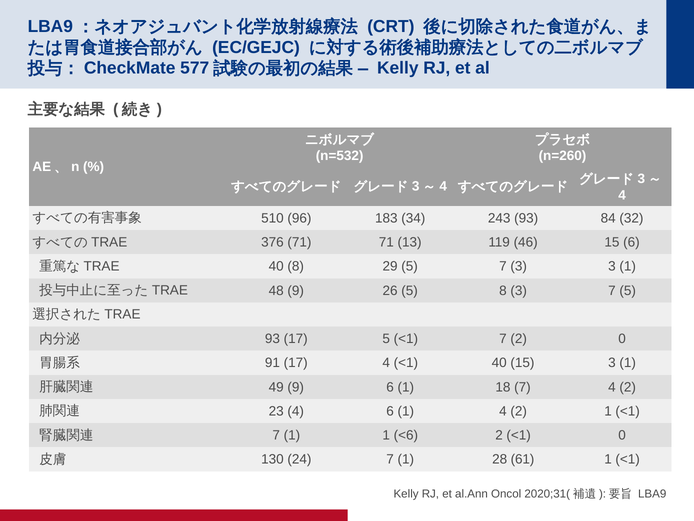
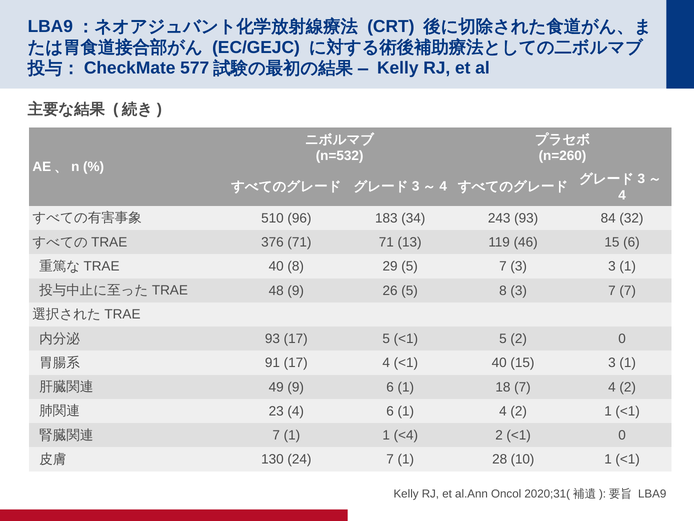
7 5: 5 -> 7 (628, 290)
<1 7: 7 -> 5 (503, 339)
<6: <6 -> <4 (406, 435)
61: 61 -> 10 (522, 459)
